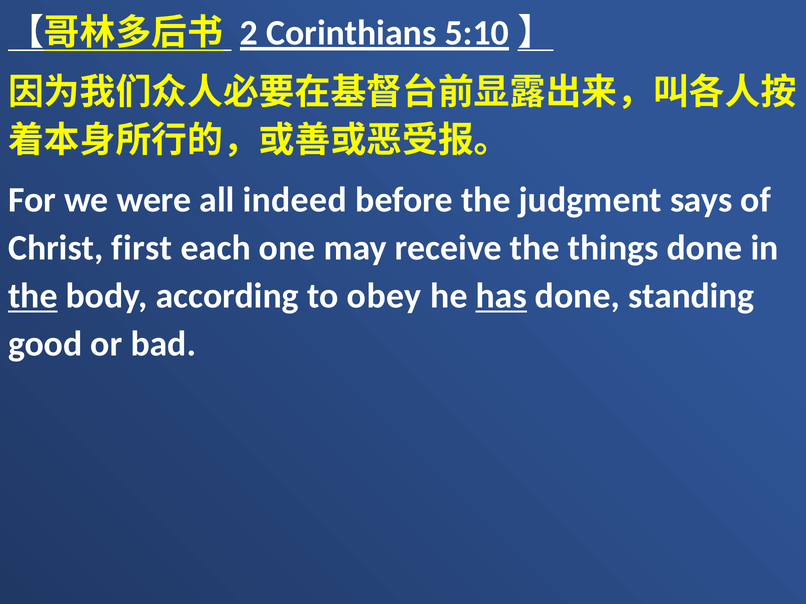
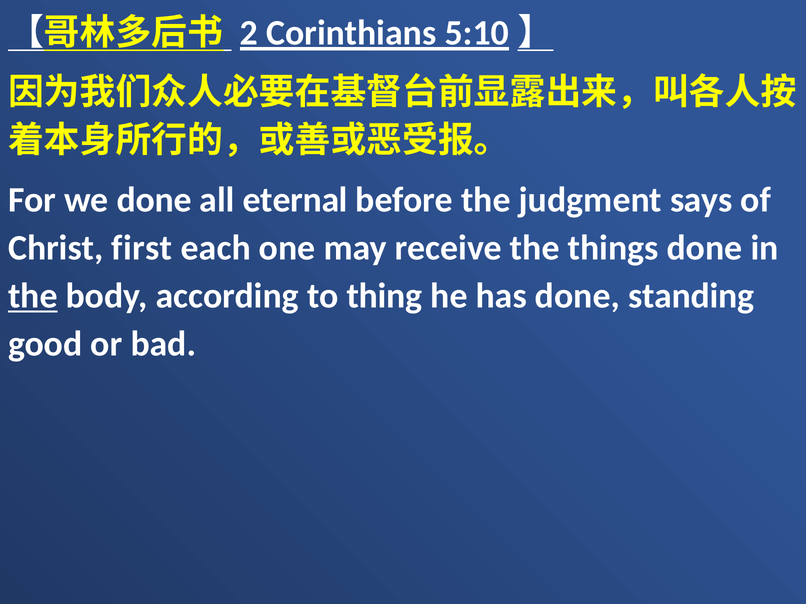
we were: were -> done (154, 200)
indeed: indeed -> eternal (295, 200)
obey: obey -> thing (384, 296)
has underline: present -> none (501, 296)
